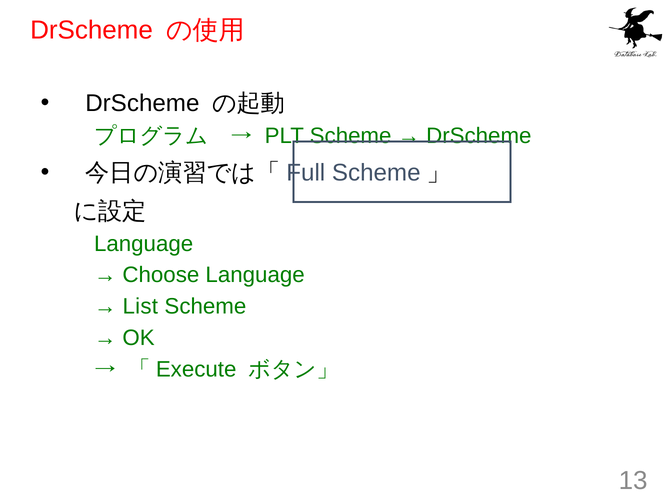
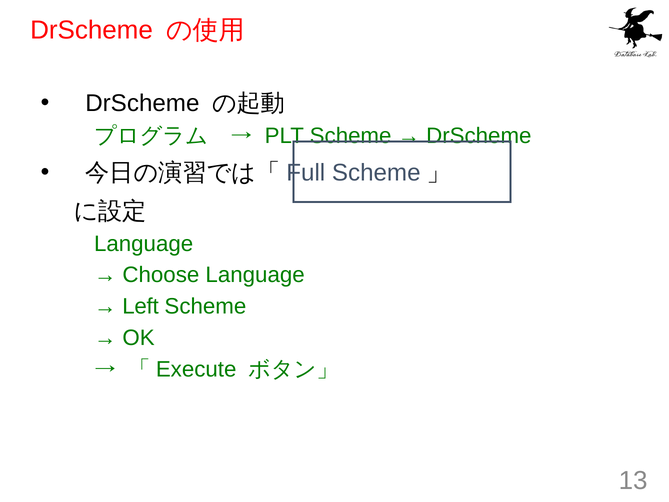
List: List -> Left (141, 306)
